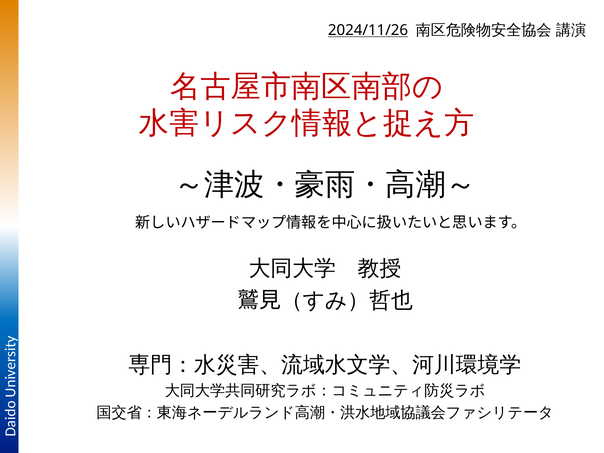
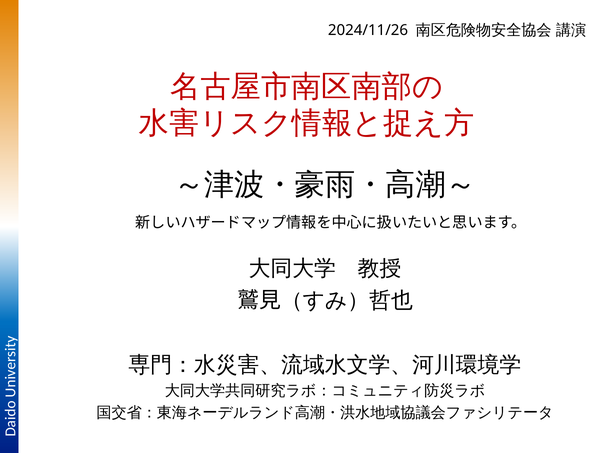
2024/11/26 underline: present -> none (368, 30)
